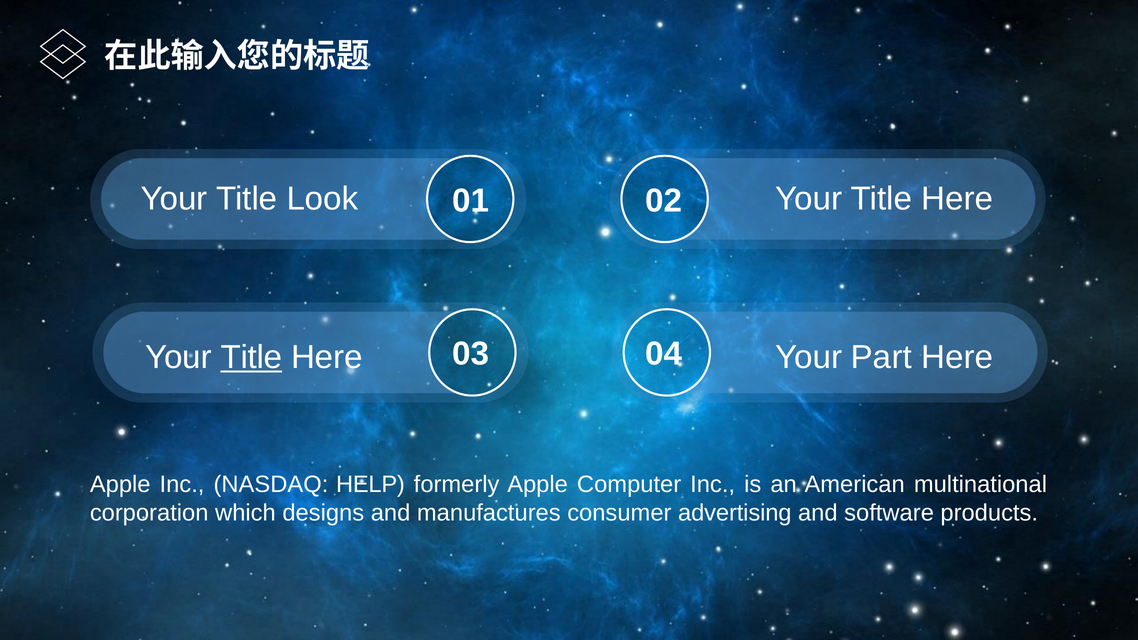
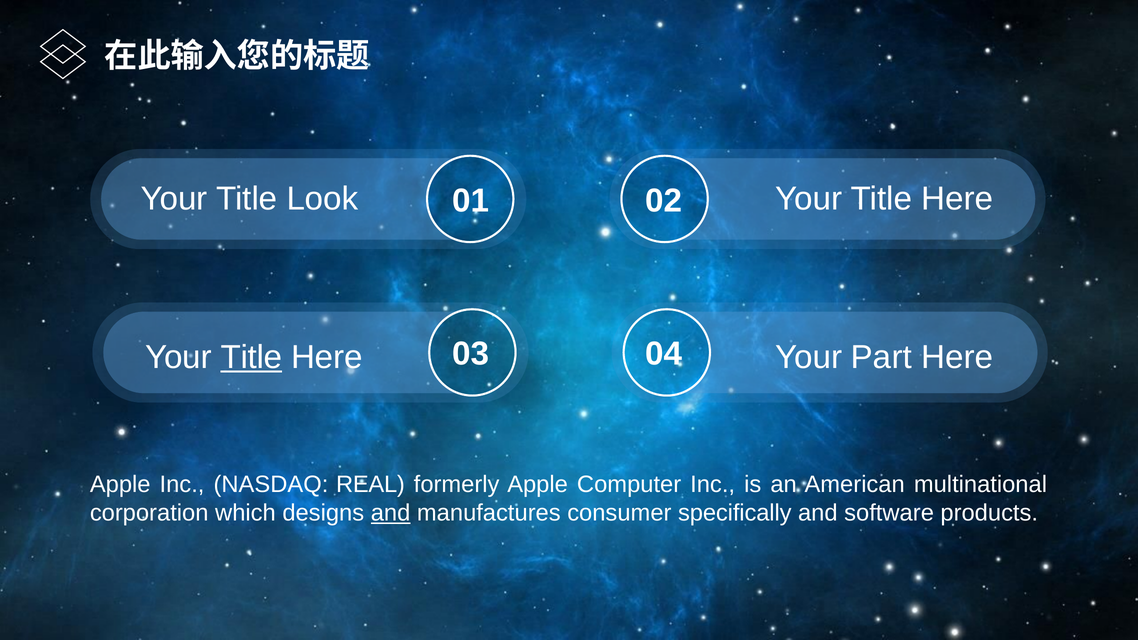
HELP: HELP -> REAL (370, 485)
and underline: none -> present (391, 513)
advertising: advertising -> specifically (735, 513)
